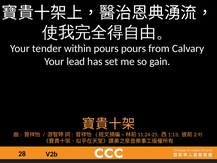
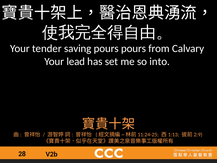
within: within -> saving (78, 48)
gain: gain -> into (160, 61)
